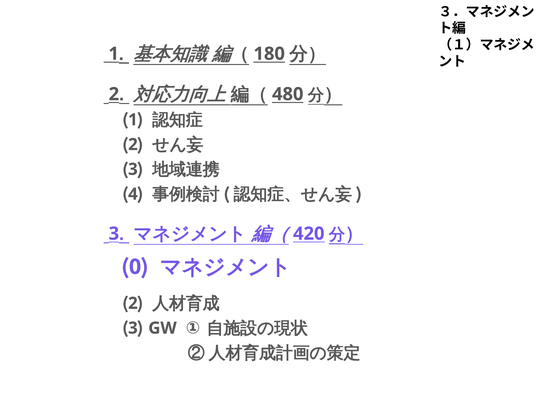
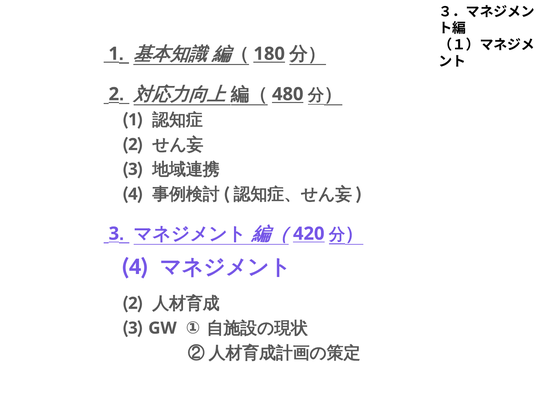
0: 0 -> 4 (135, 267)
